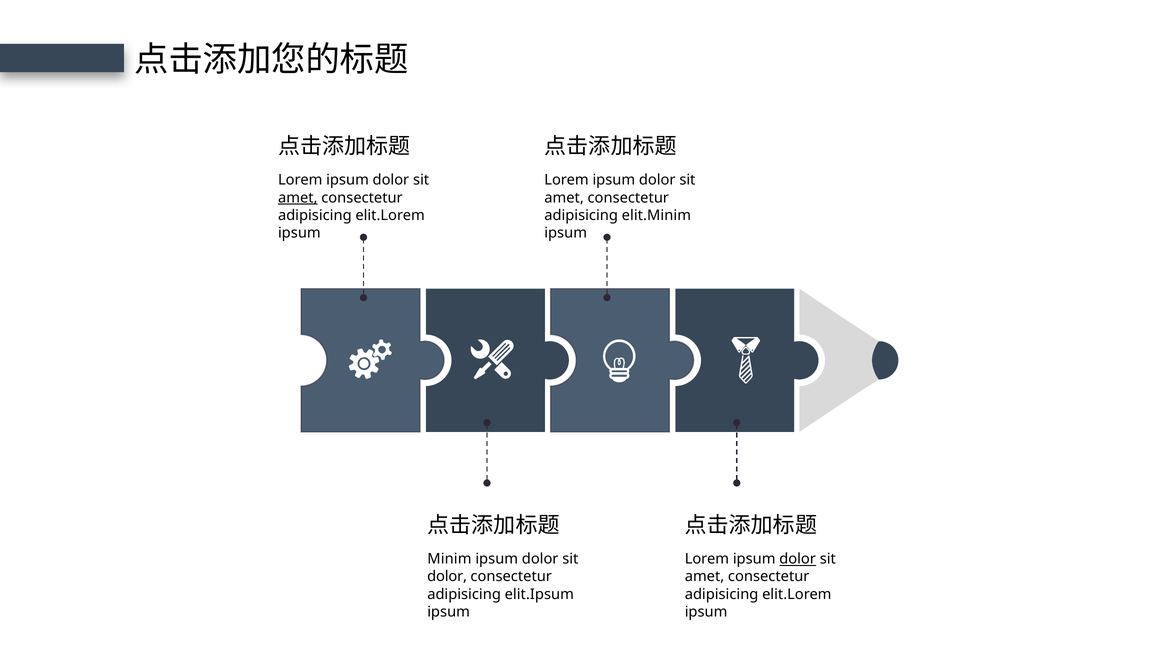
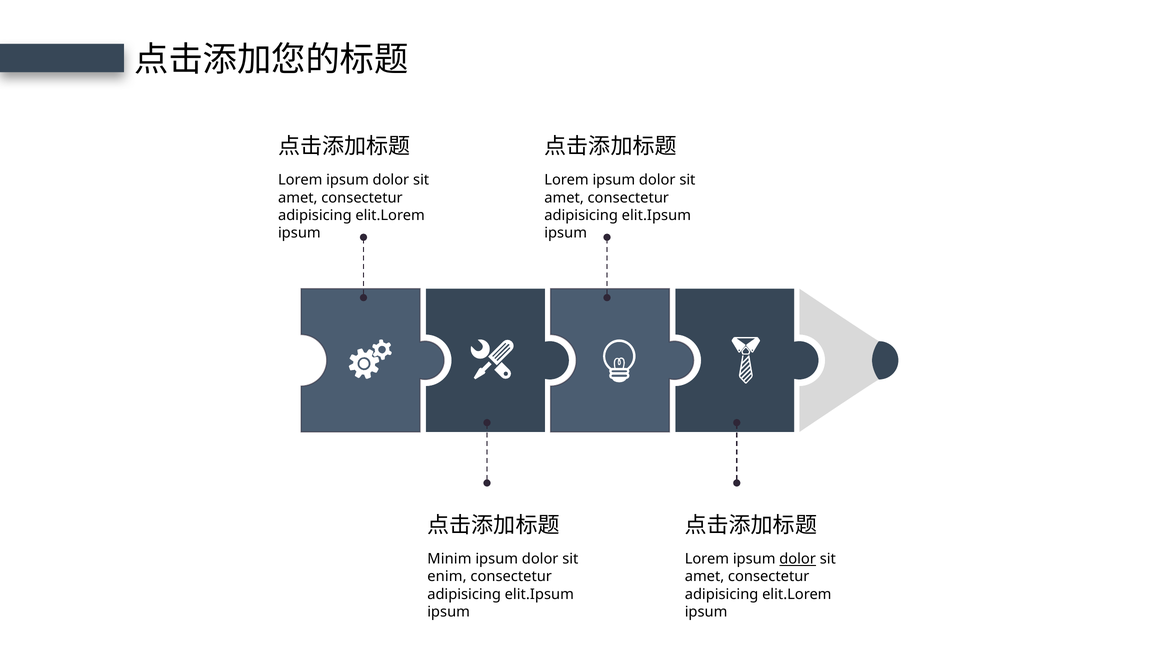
amet underline: present -> none (298, 198)
elit.Minim: elit.Minim -> elit.Ipsum (656, 215)
dolor: dolor -> enim (447, 577)
